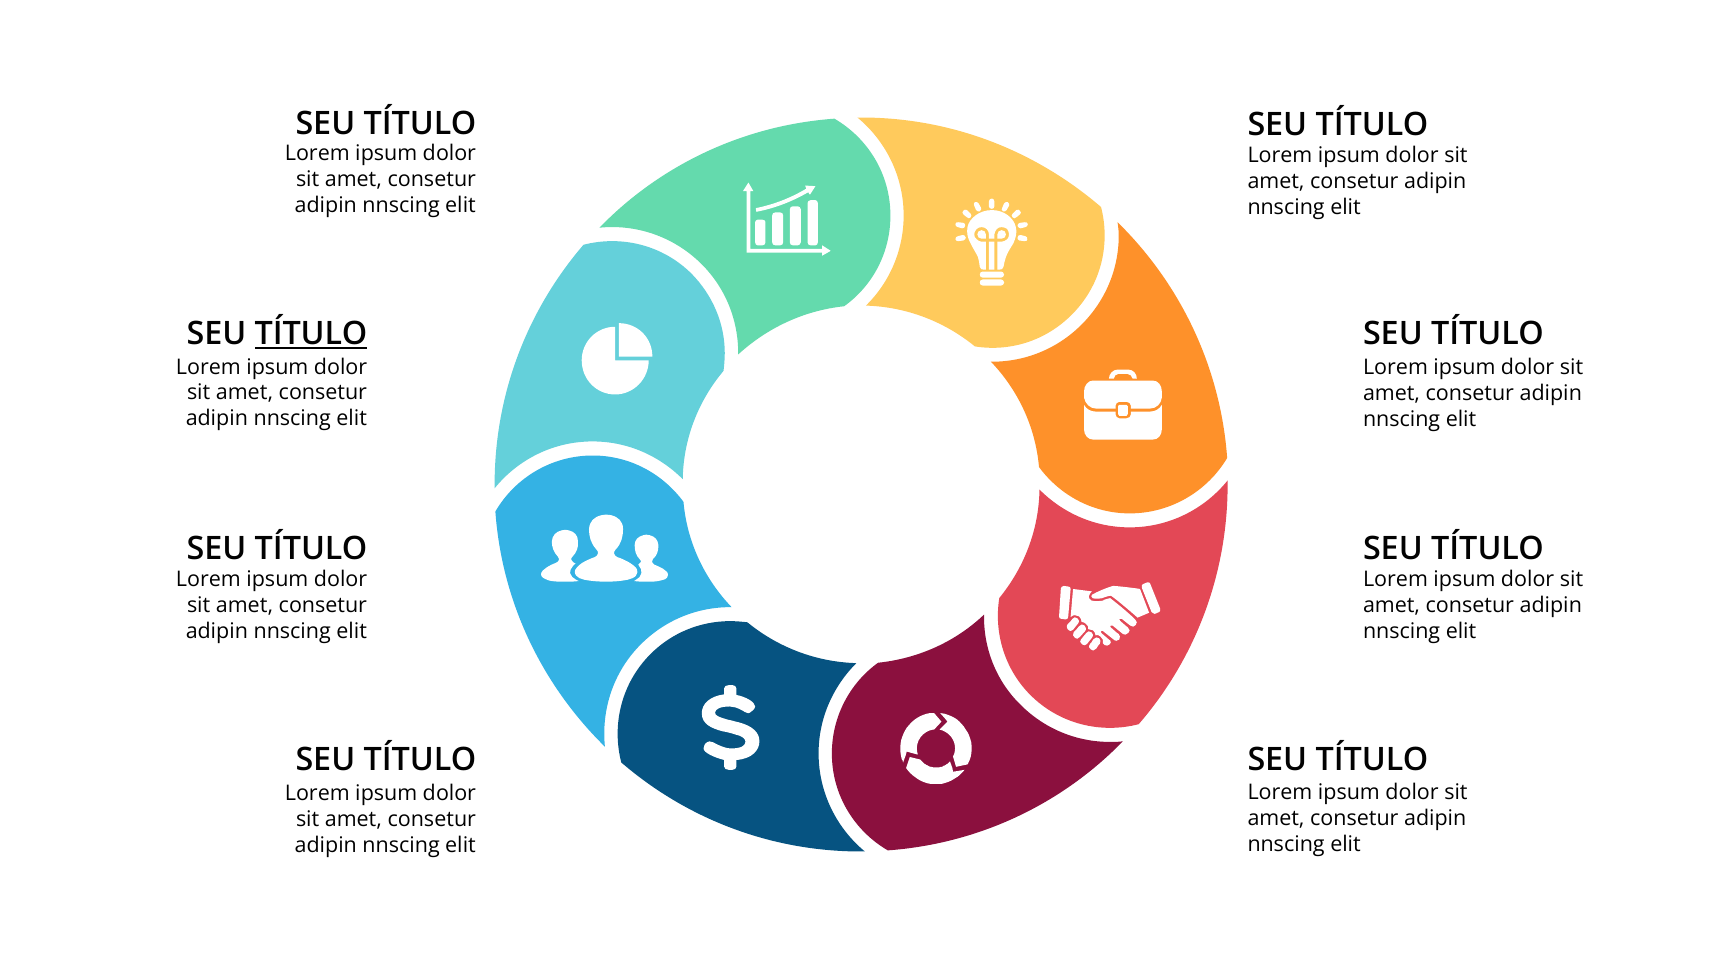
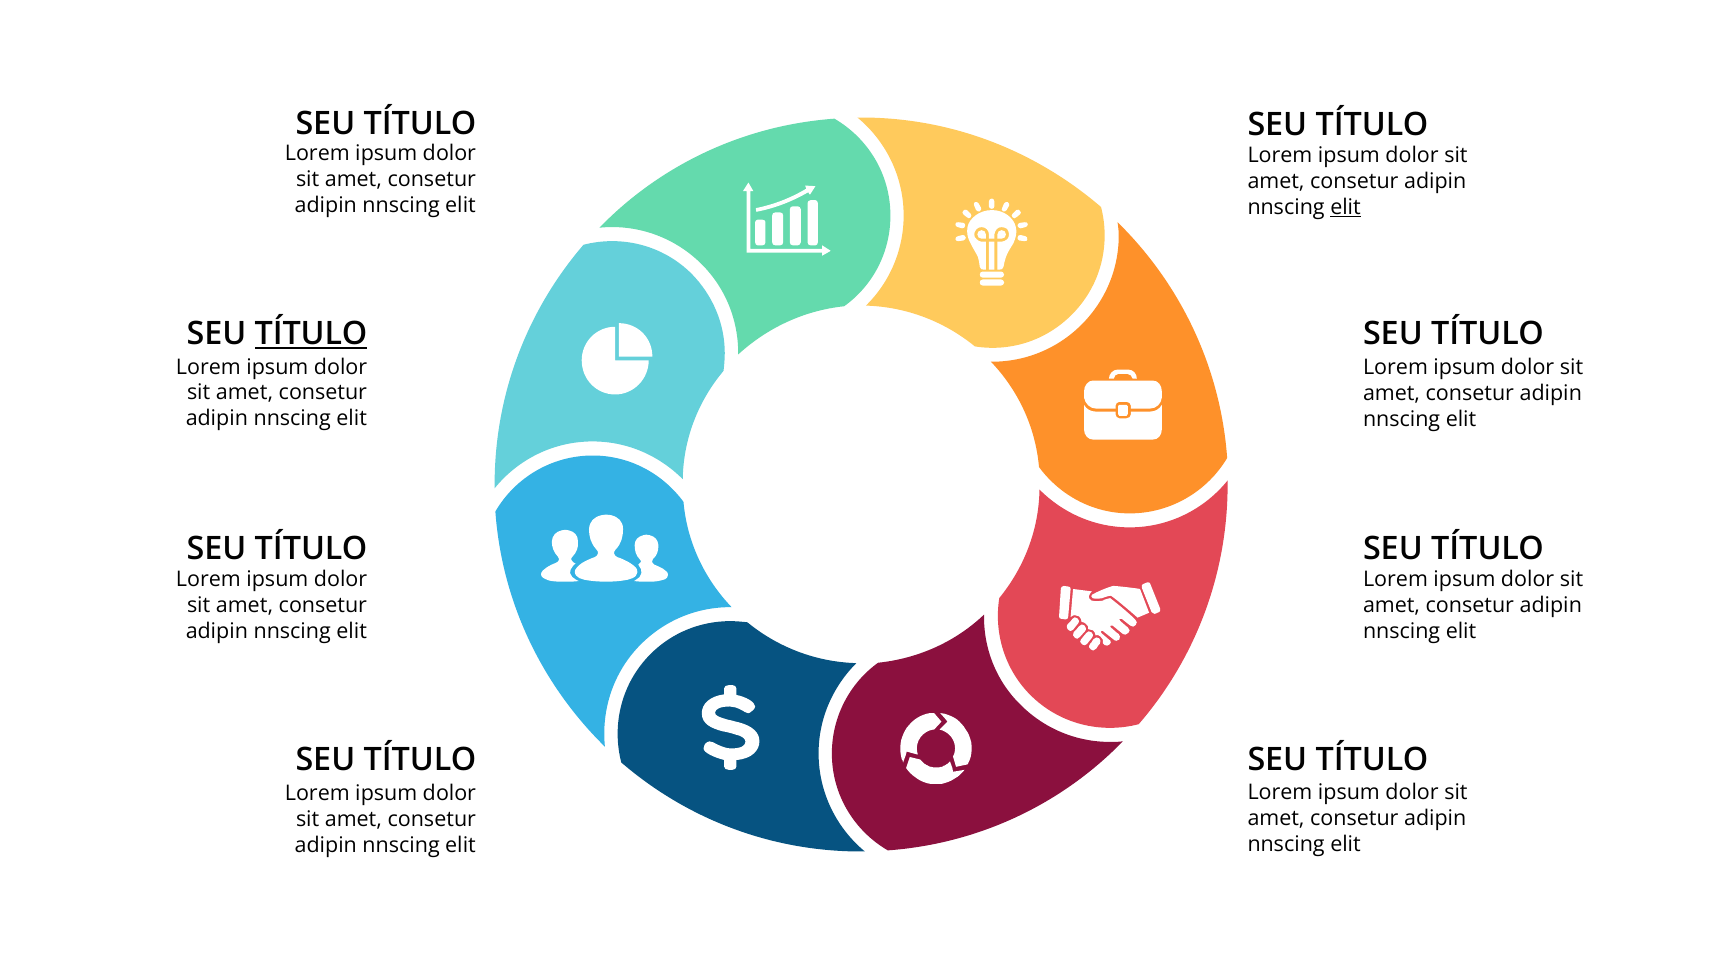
elit underline: none -> present (1346, 207)
